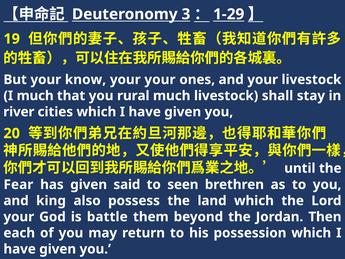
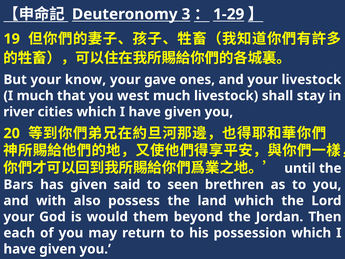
your your: your -> gave (160, 80)
rural: rural -> west (133, 96)
Fear: Fear -> Bars (18, 184)
king: king -> with (51, 201)
battle: battle -> would (107, 217)
